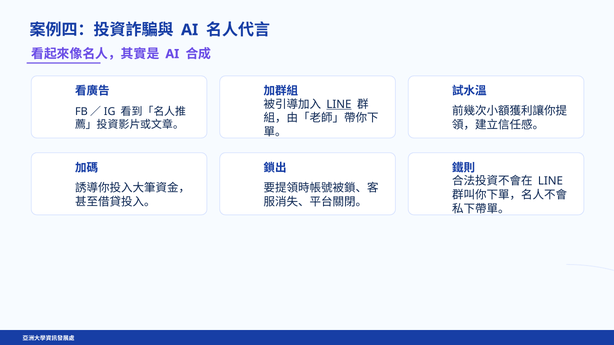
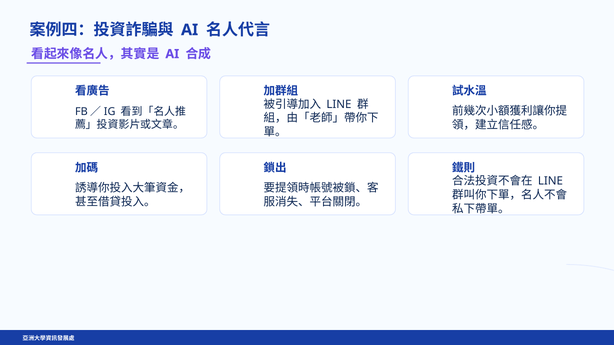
LINE underline: present -> none (339, 104)
